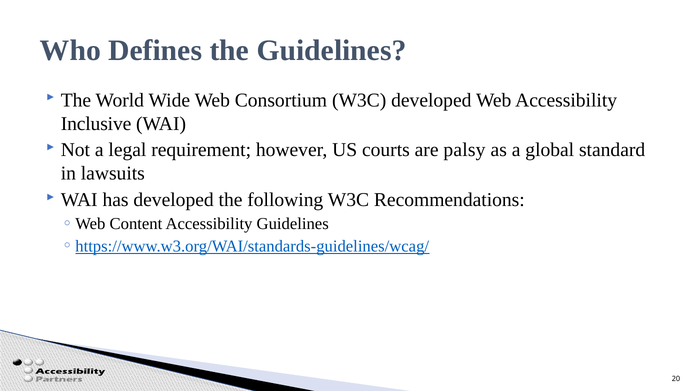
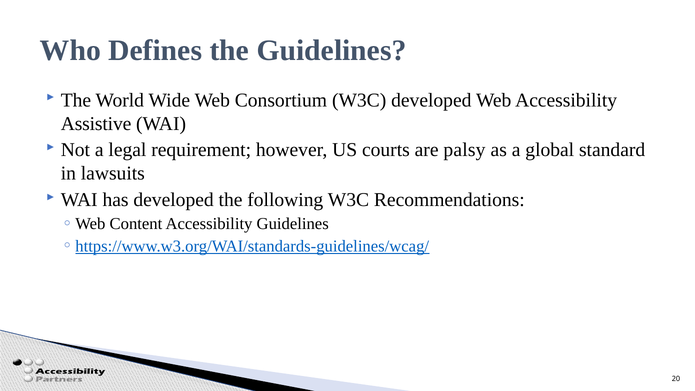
Inclusive: Inclusive -> Assistive (96, 124)
